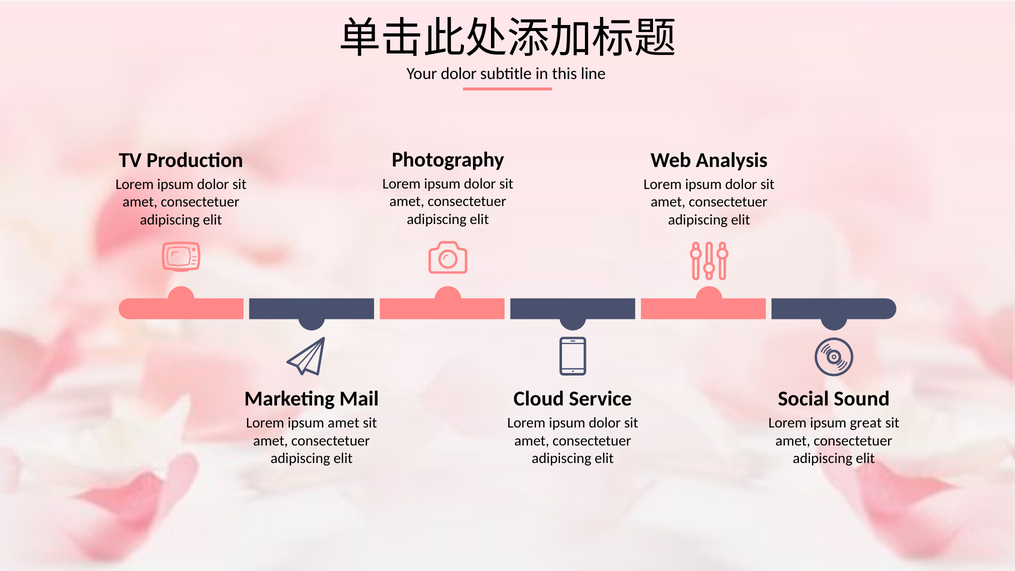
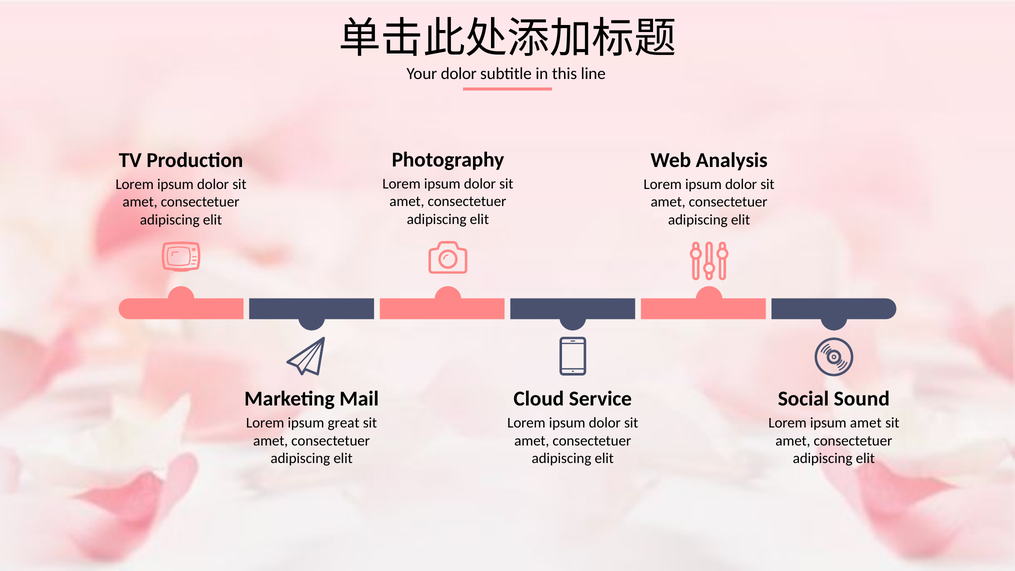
ipsum amet: amet -> great (344, 423)
ipsum great: great -> amet (866, 423)
